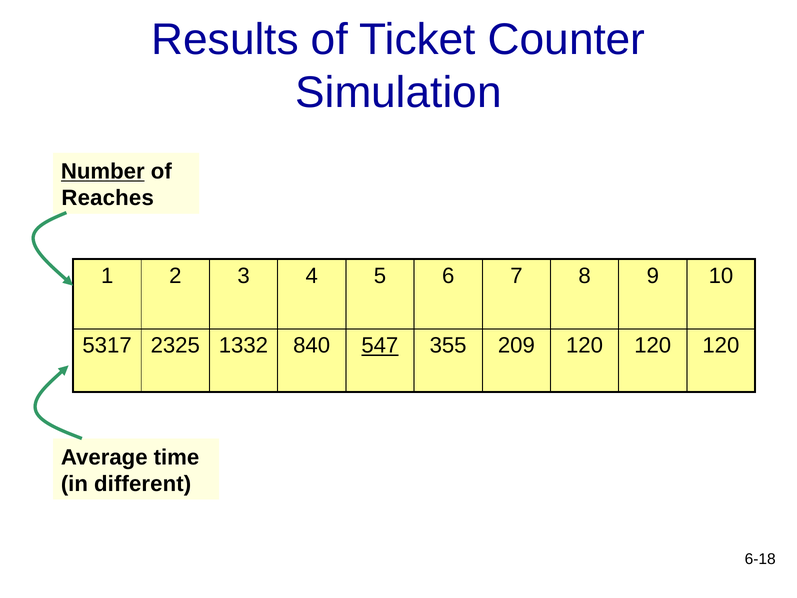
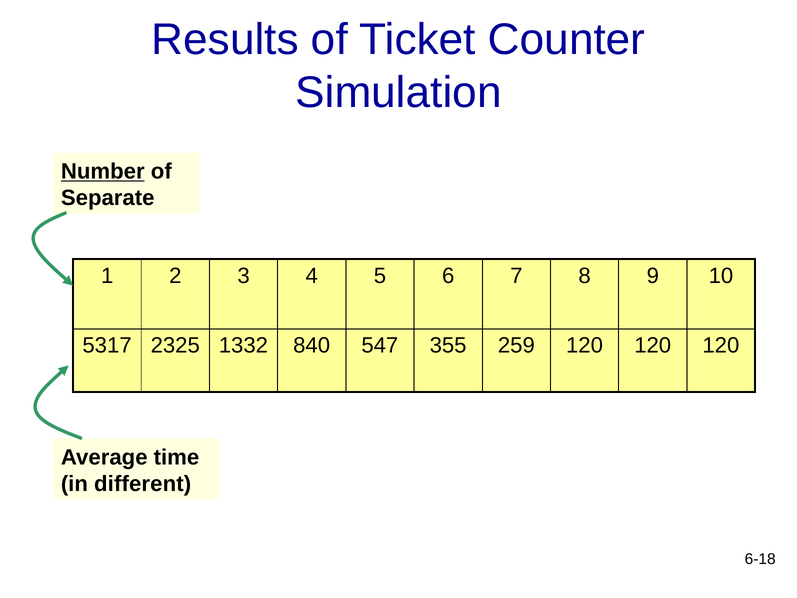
Reaches: Reaches -> Separate (108, 198)
547 underline: present -> none (380, 345)
209: 209 -> 259 (516, 345)
